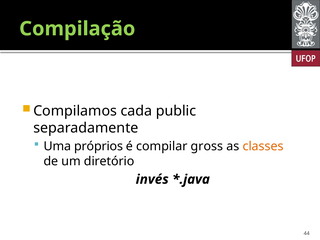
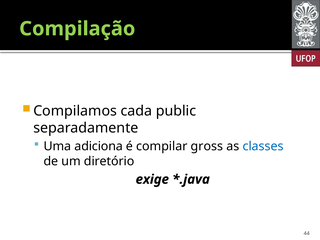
próprios: próprios -> adiciona (99, 146)
classes colour: orange -> blue (263, 146)
invés: invés -> exige (152, 179)
